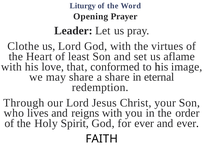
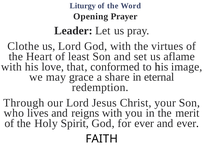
may share: share -> grace (81, 77)
order: order -> merit (187, 113)
